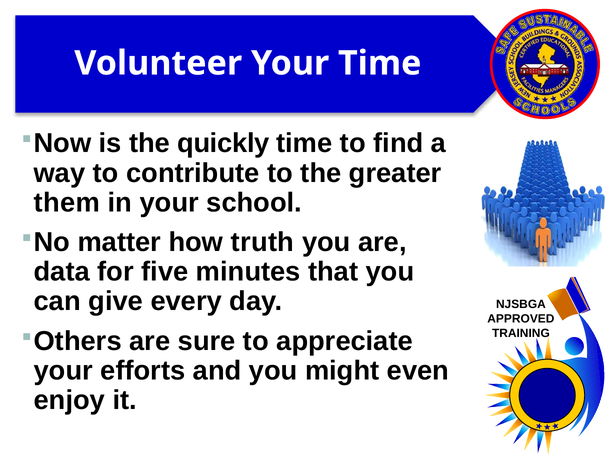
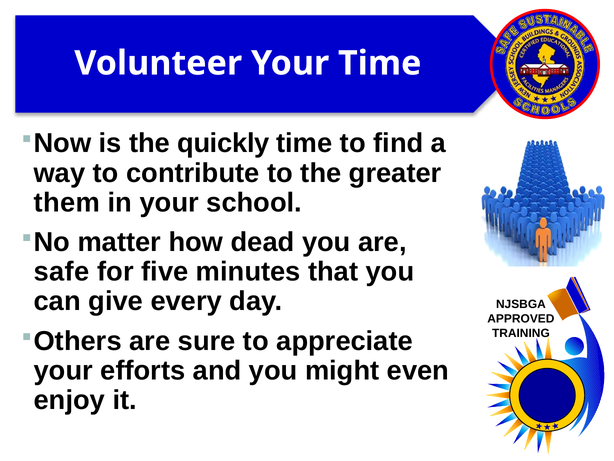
truth: truth -> dead (263, 242)
data: data -> safe (62, 271)
